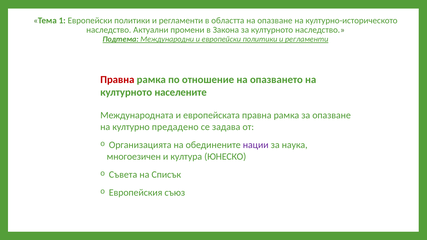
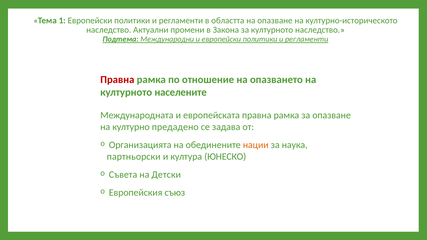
нации colour: purple -> orange (256, 145)
многоезичен: многоезичен -> партньорски (134, 157)
Списък: Списък -> Детски (166, 175)
